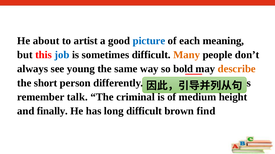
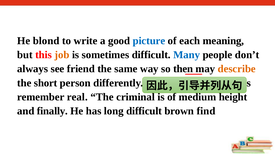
about: about -> blond (46, 41)
artist: artist -> write (86, 41)
job colour: blue -> orange (62, 55)
Many colour: orange -> blue (187, 55)
young: young -> friend (81, 69)
bold: bold -> then (183, 69)
talk: talk -> real (77, 97)
